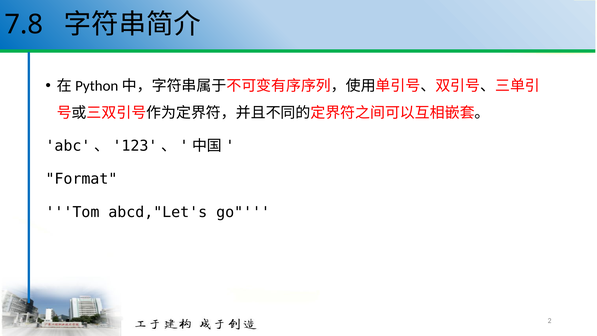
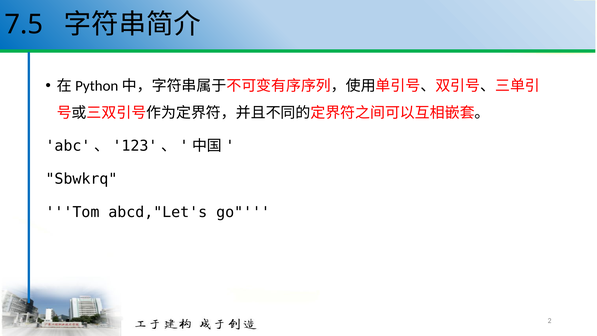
7.8: 7.8 -> 7.5 (24, 25)
Format: Format -> Sbwkrq (81, 179)
